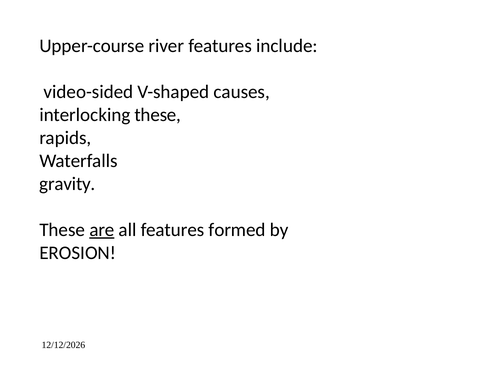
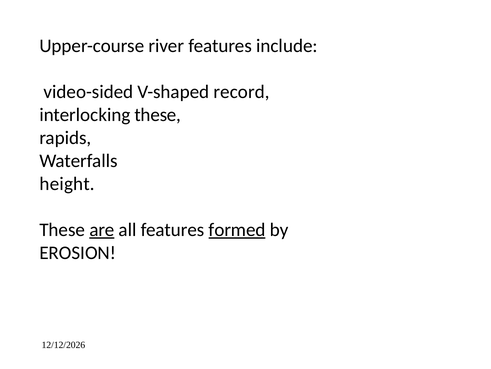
causes: causes -> record (242, 92)
gravity: gravity -> height (67, 183)
formed underline: none -> present (237, 229)
